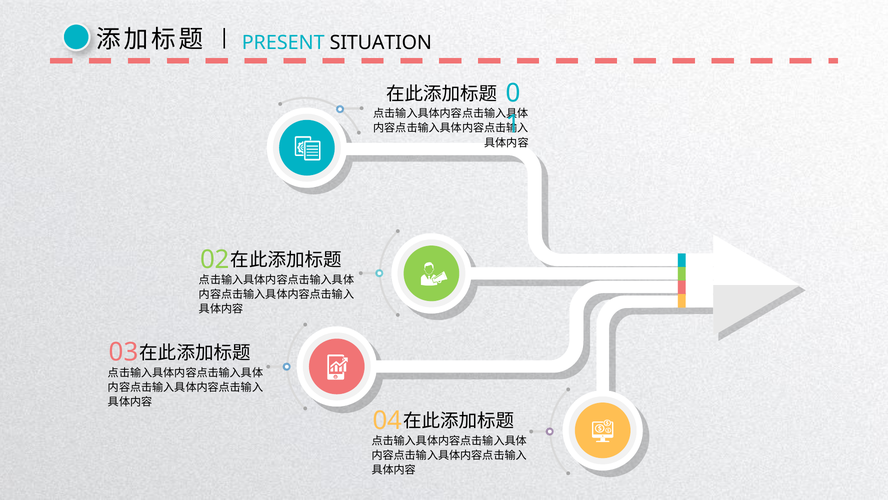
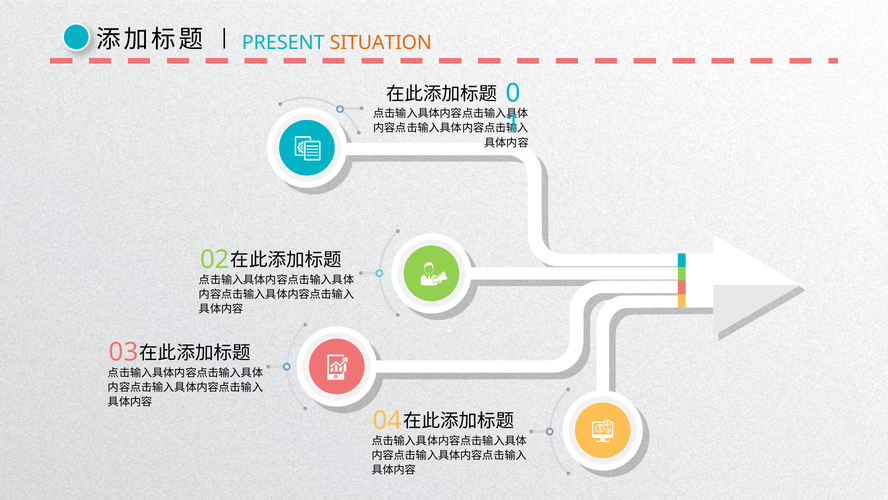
SITUATION colour: black -> orange (381, 43)
